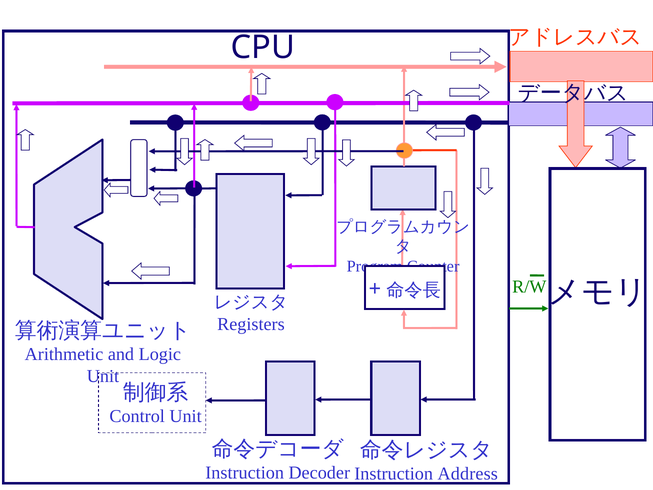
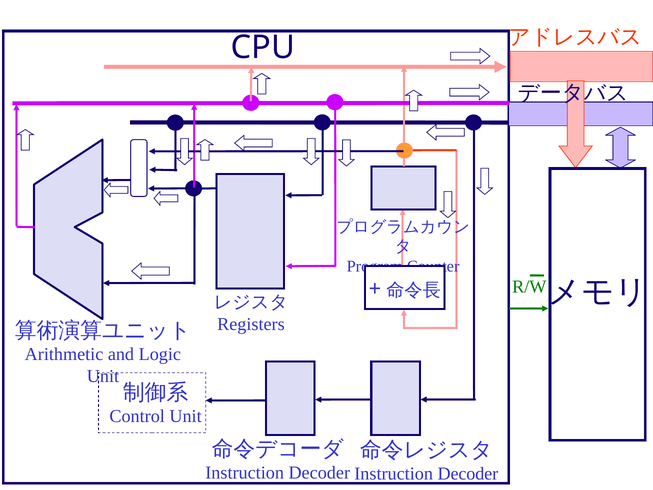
Address: Address -> Decoder (468, 473)
